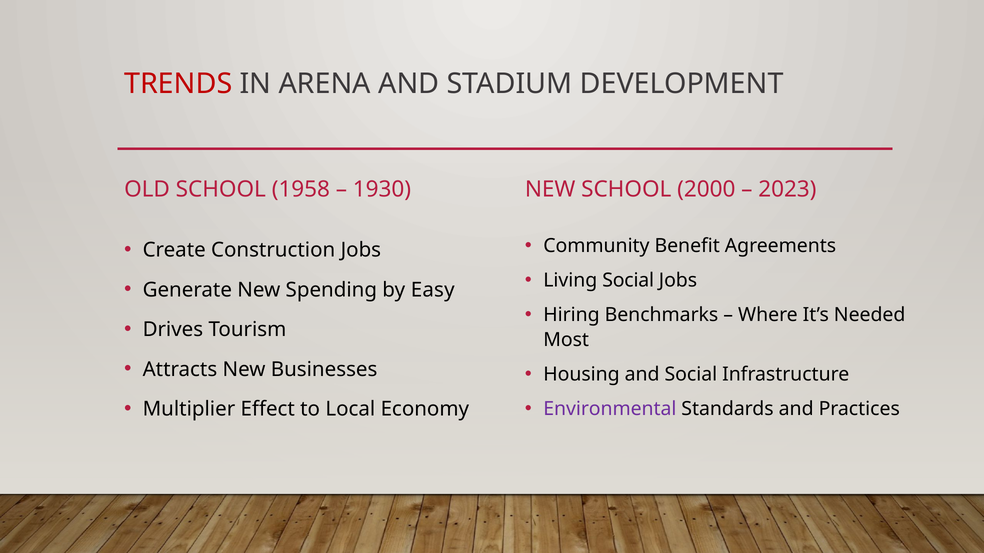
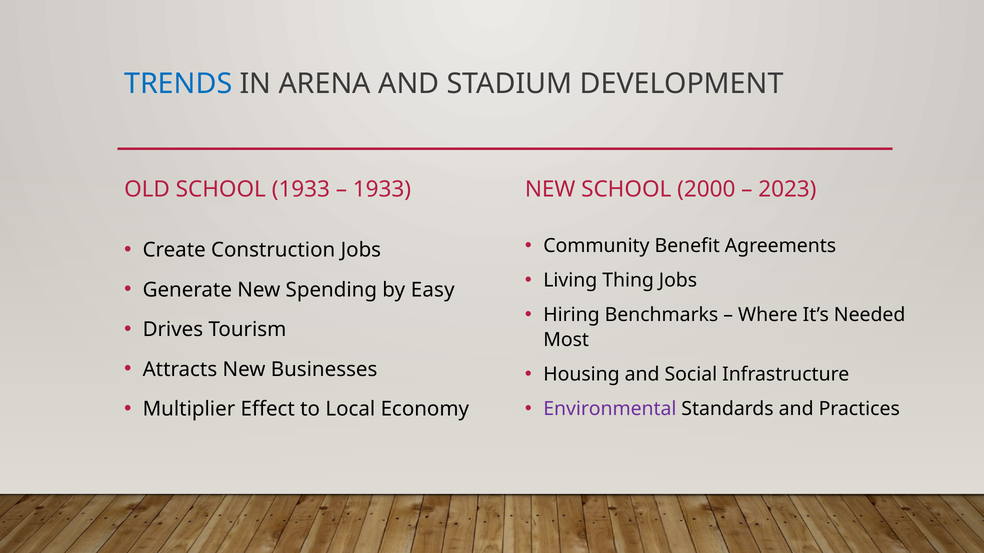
TRENDS colour: red -> blue (178, 84)
SCHOOL 1958: 1958 -> 1933 (301, 190)
1930: 1930 -> 1933 (382, 190)
Living Social: Social -> Thing (628, 281)
